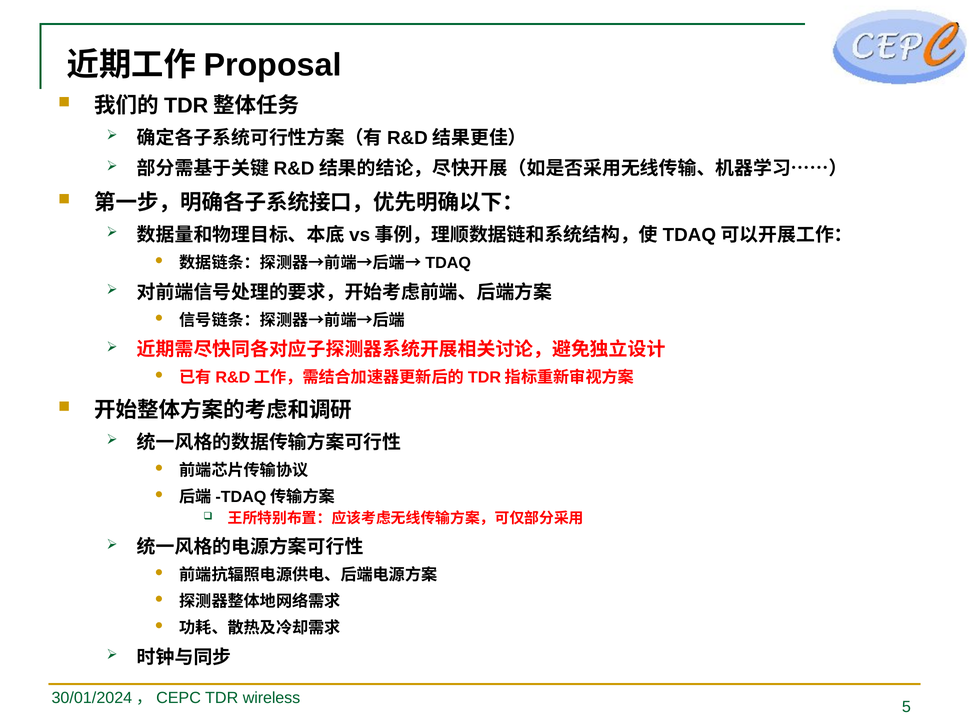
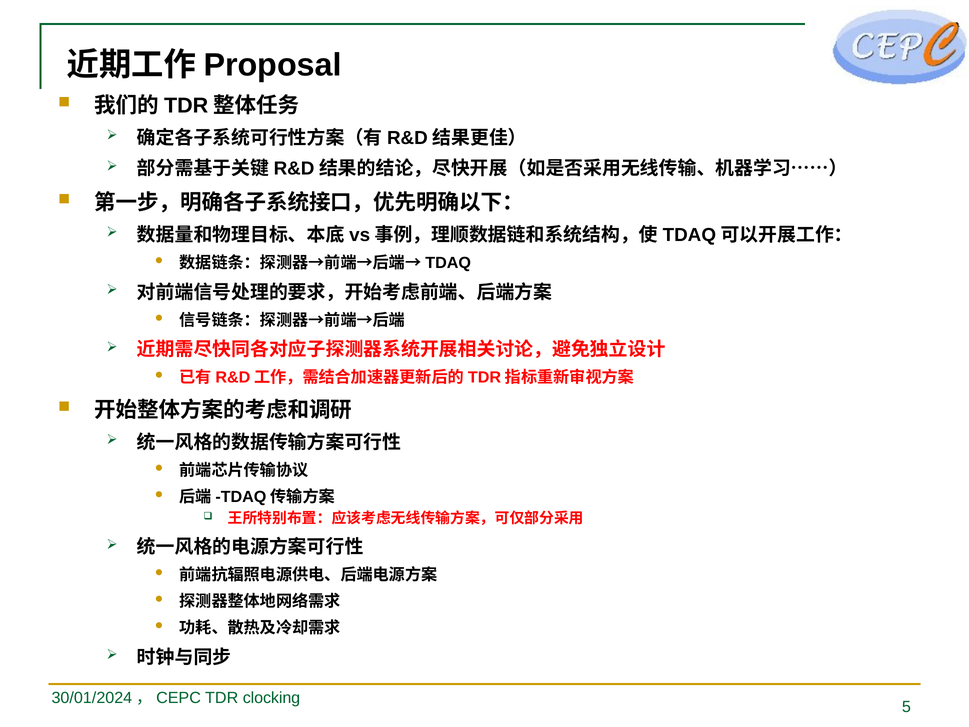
wireless: wireless -> clocking (271, 698)
